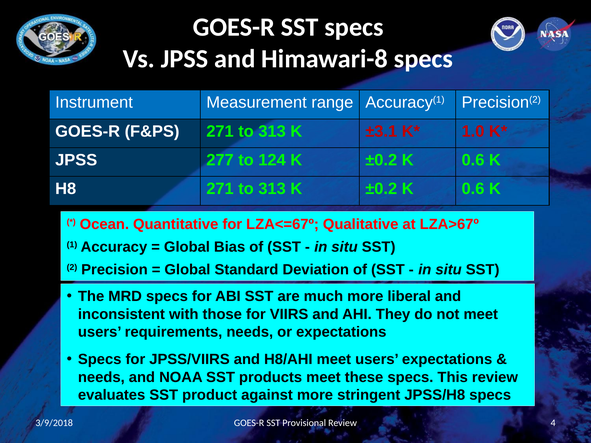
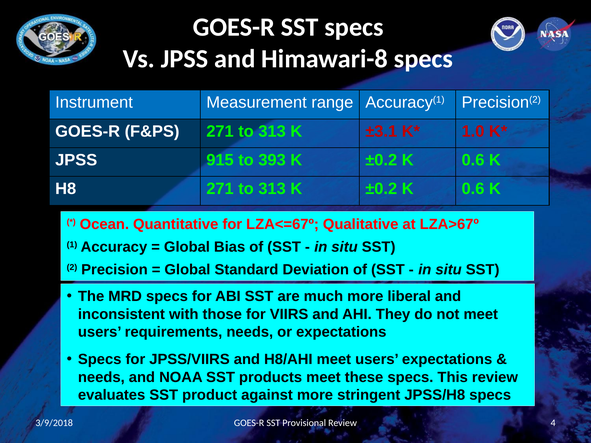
277: 277 -> 915 (220, 160)
124: 124 -> 393 (272, 160)
